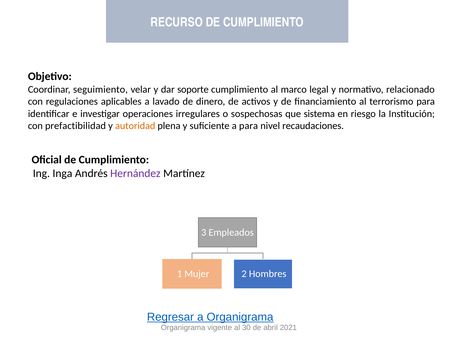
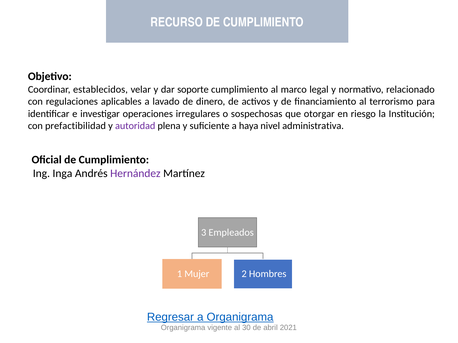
seguimiento: seguimiento -> establecidos (100, 89)
sistema: sistema -> otorgar (319, 114)
autoridad colour: orange -> purple (135, 126)
a para: para -> haya (249, 126)
recaudaciones: recaudaciones -> administrativa (313, 126)
